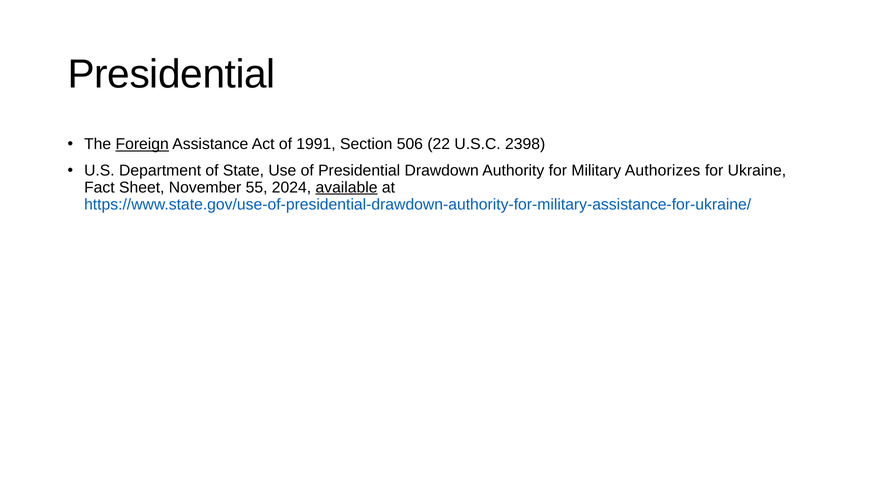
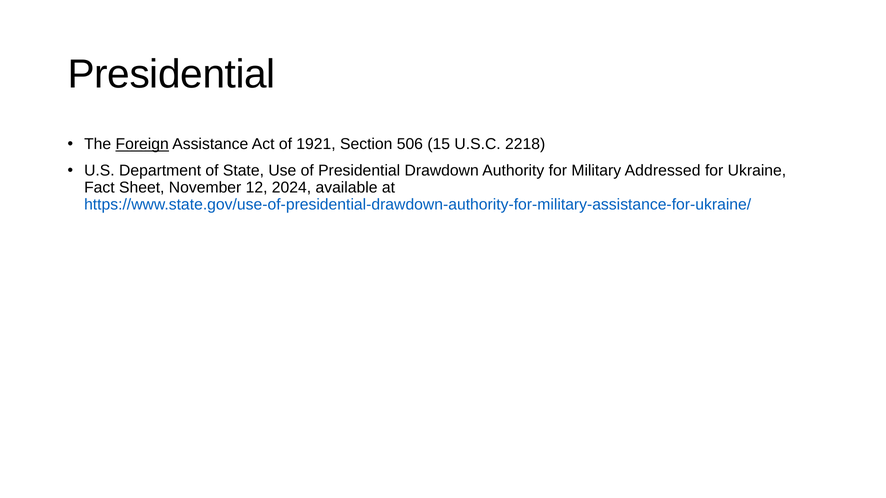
1991: 1991 -> 1921 (316, 144)
22: 22 -> 15 (439, 144)
2398: 2398 -> 2218 (525, 144)
Authorizes: Authorizes -> Addressed (663, 171)
55: 55 -> 12 (257, 188)
available underline: present -> none (347, 188)
